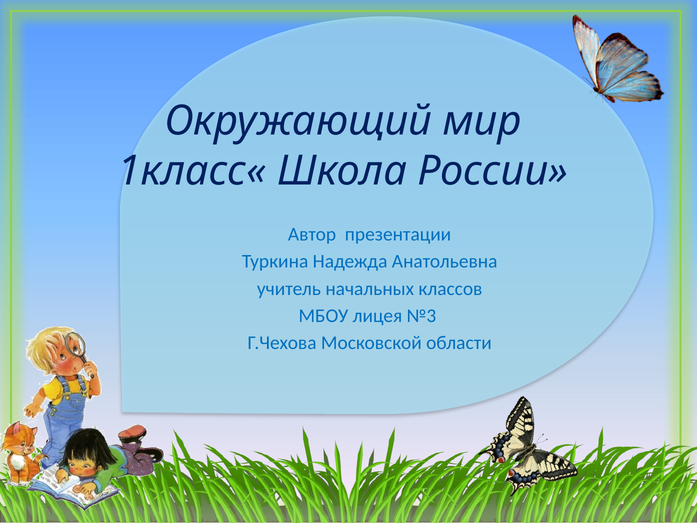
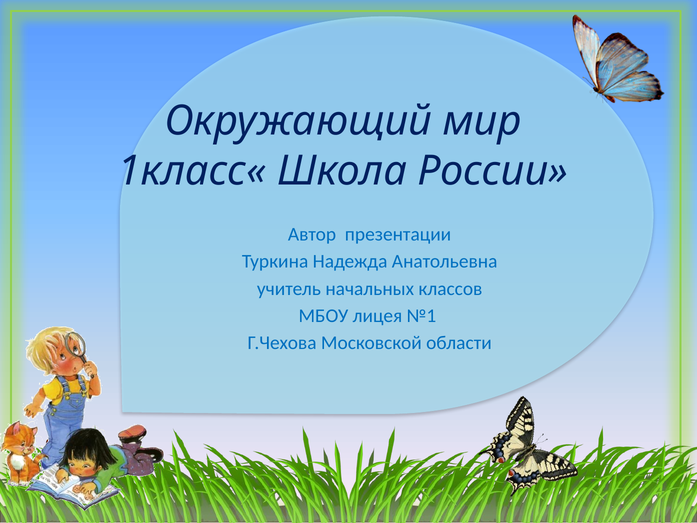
№3: №3 -> №1 (421, 316)
